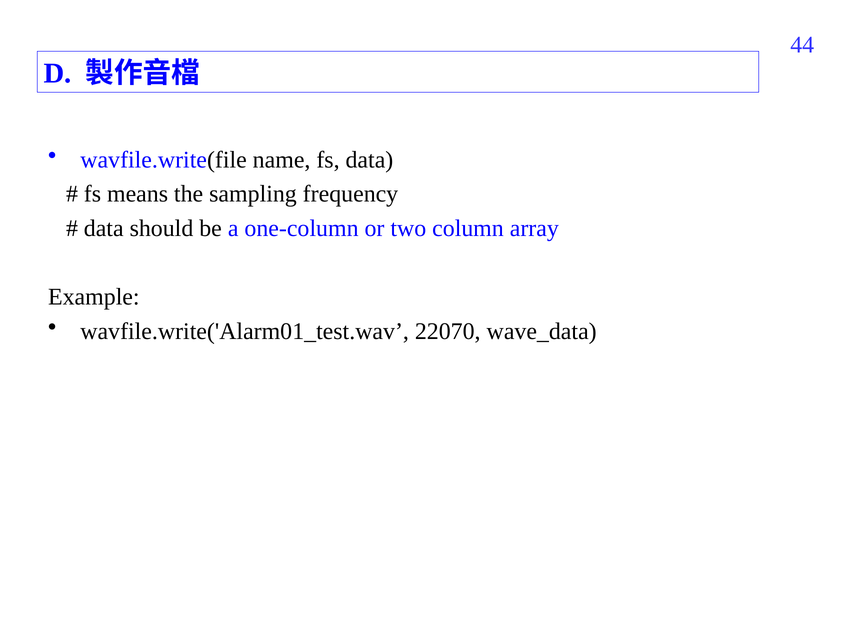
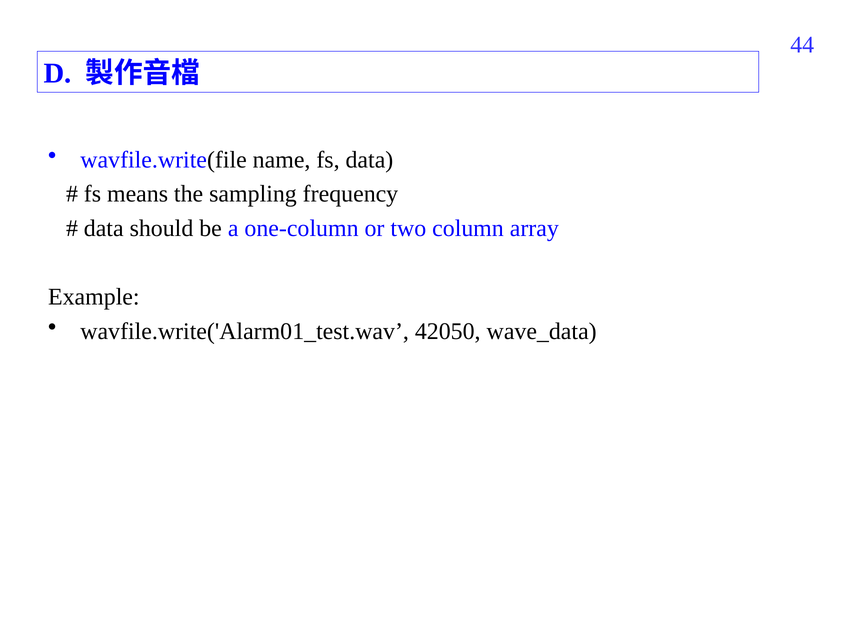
22070: 22070 -> 42050 (448, 332)
